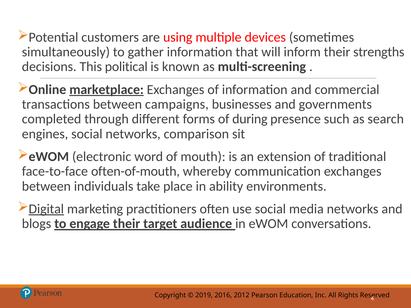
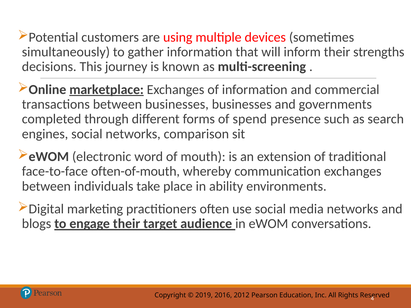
political: political -> journey (126, 67)
between campaigns: campaigns -> businesses (177, 104)
during: during -> spend (250, 119)
Digital underline: present -> none (46, 209)
